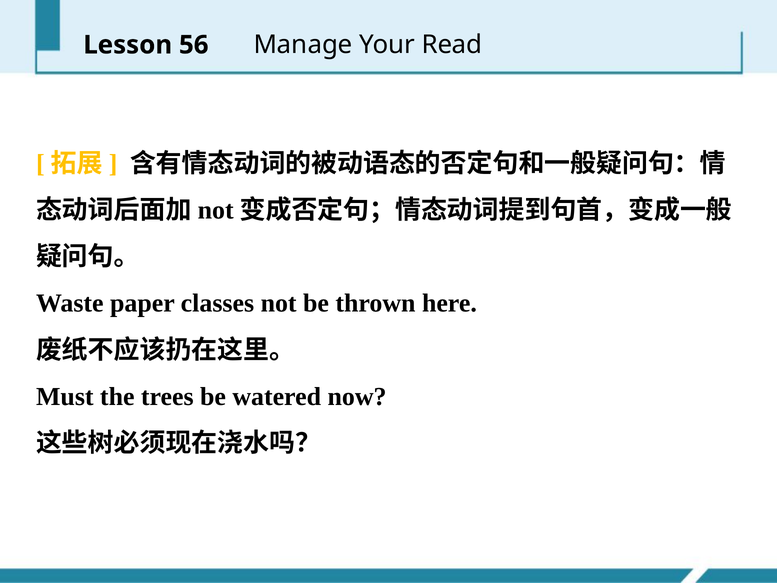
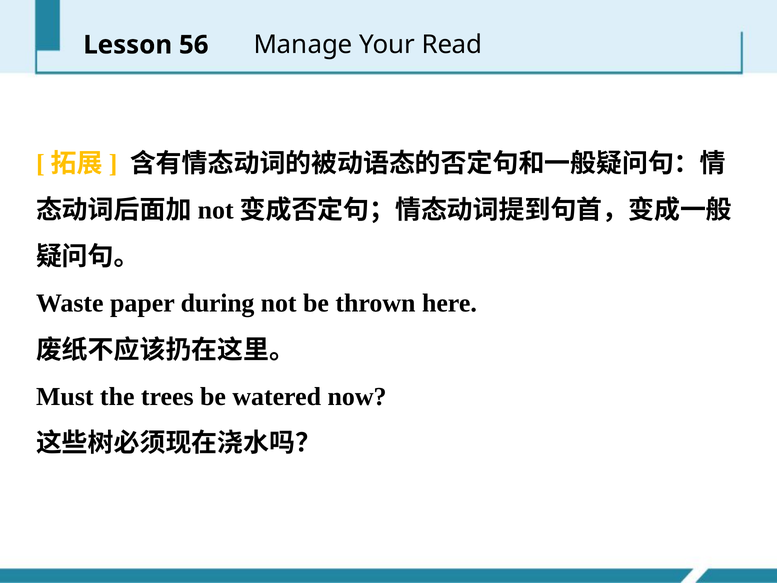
classes: classes -> during (218, 303)
